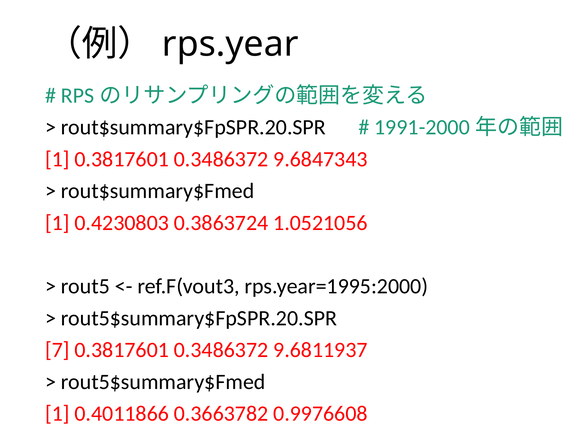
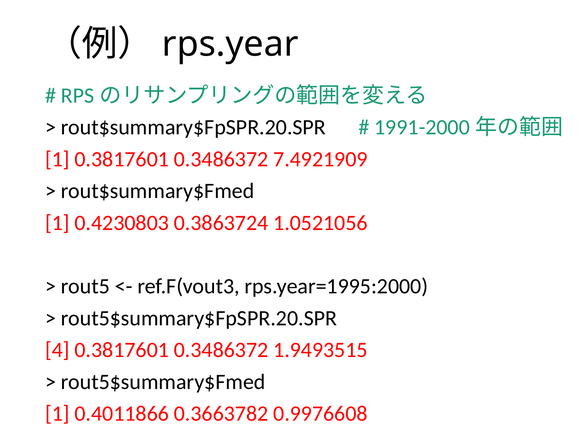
9.6847343: 9.6847343 -> 7.4921909 (320, 160)
7: 7 -> 4 (57, 351)
9.6811937: 9.6811937 -> 1.9493515 (320, 351)
